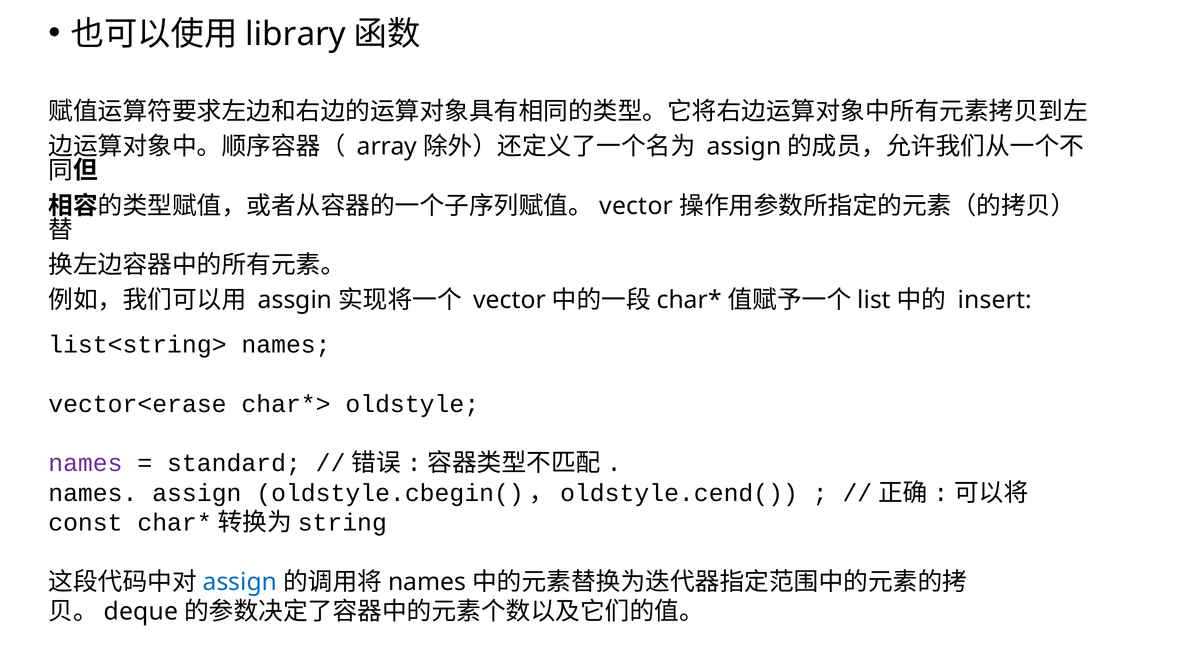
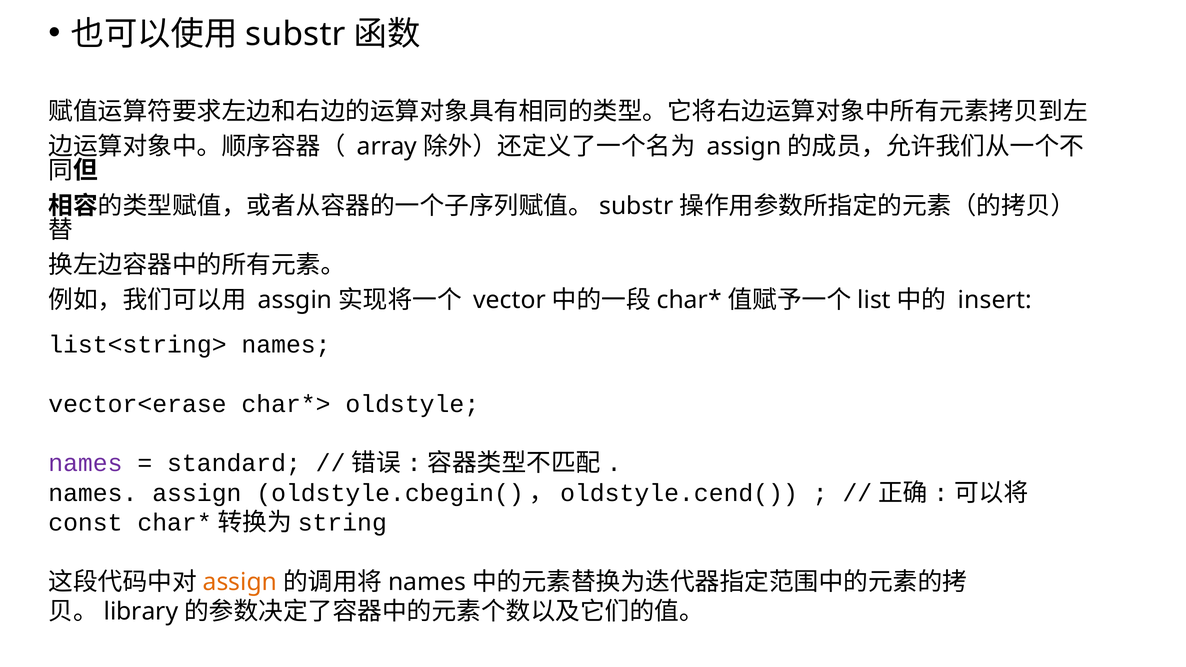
library: library -> substr (296, 34)
vector: vector -> substr (636, 206)
assign colour: blue -> orange (240, 582)
deque: deque -> library (141, 612)
